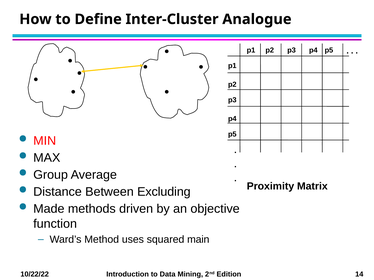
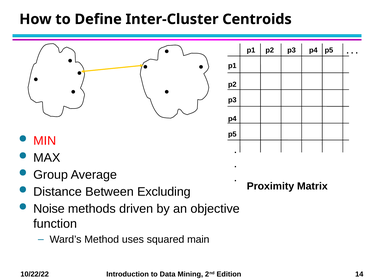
Analogue: Analogue -> Centroids (257, 19)
Made: Made -> Noise (49, 209)
